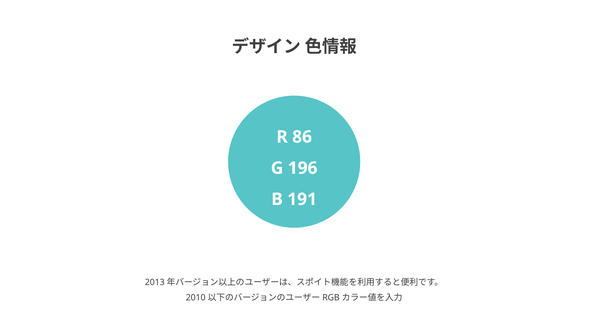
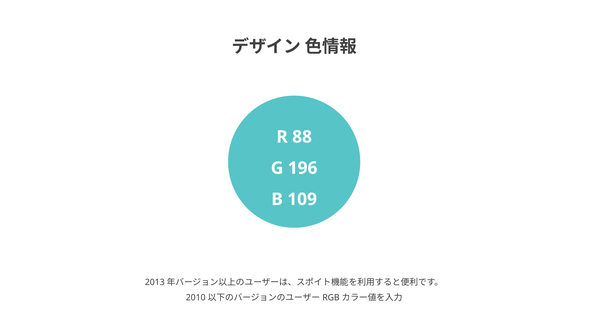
86: 86 -> 88 (302, 137)
191: 191 -> 109 (302, 199)
